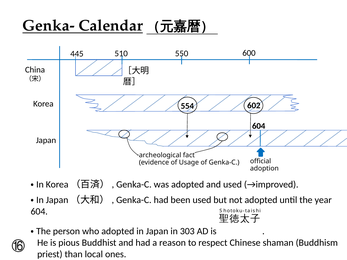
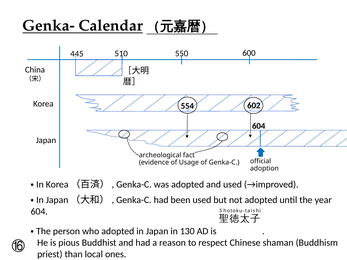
303: 303 -> 130 (187, 231)
